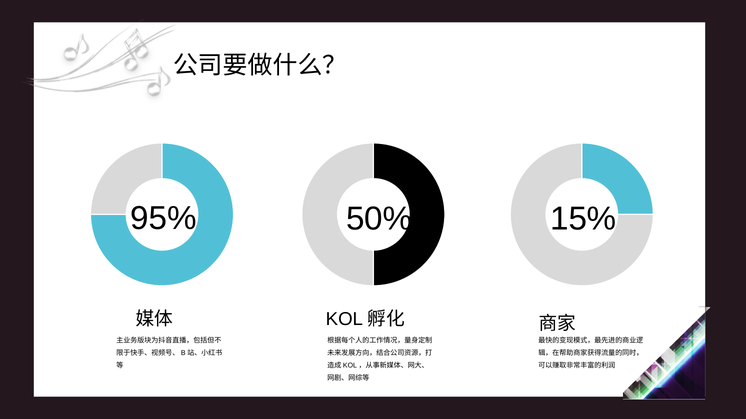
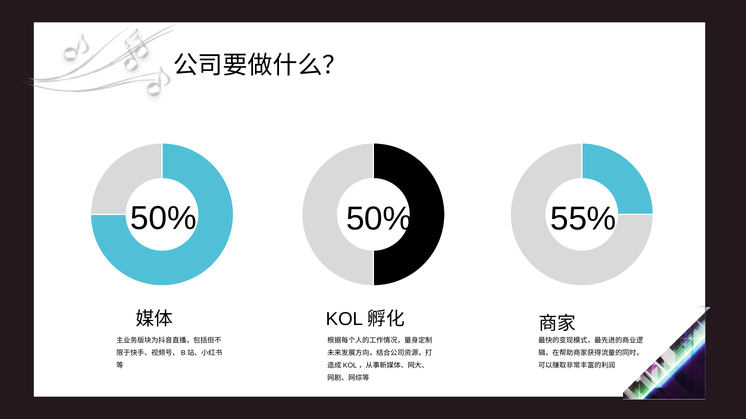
95%: 95% -> 50% (163, 219)
15%: 15% -> 55% (583, 219)
